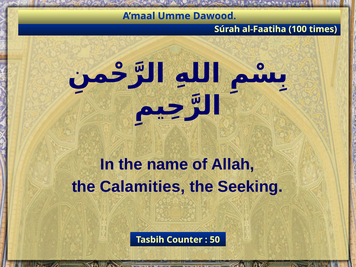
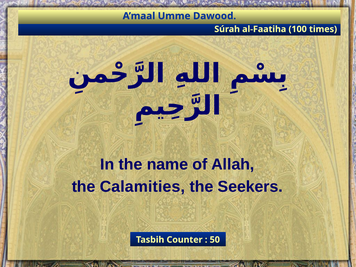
Seeking: Seeking -> Seekers (250, 187)
